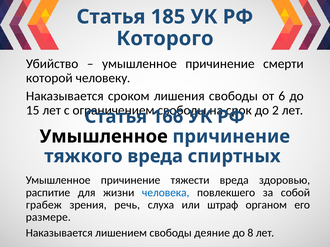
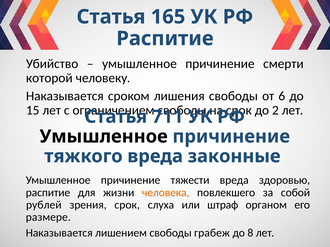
185: 185 -> 165 (168, 17)
Которого: Которого -> Распитие (165, 39)
166: 166 -> 711 (168, 117)
спиртных: спиртных -> законные (234, 157)
человека colour: blue -> orange (166, 193)
грабеж: грабеж -> рублей (44, 205)
зрения речь: речь -> срок (127, 205)
деяние: деяние -> грабеж (212, 233)
